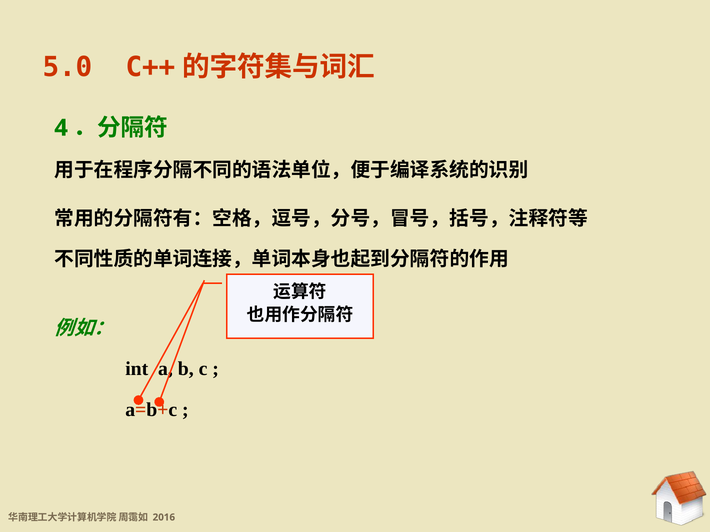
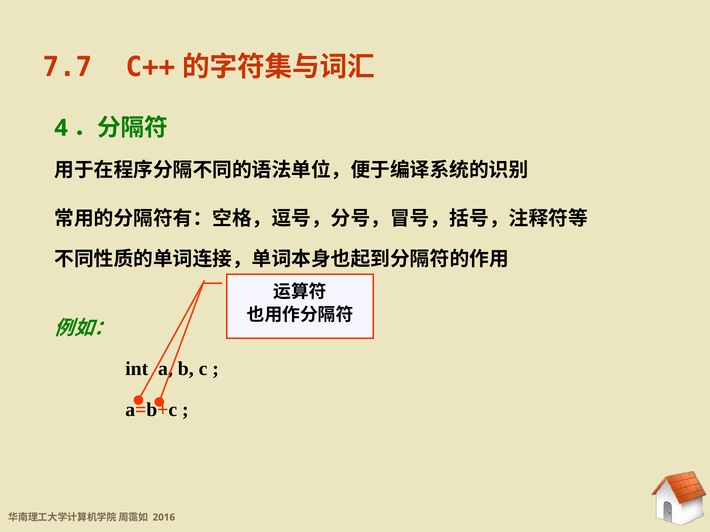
5.0: 5.0 -> 7.7 (68, 67)
